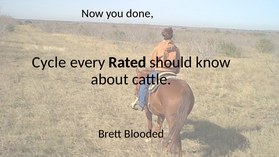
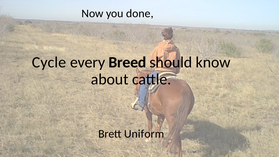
Rated: Rated -> Breed (127, 62)
Blooded: Blooded -> Uniform (144, 134)
